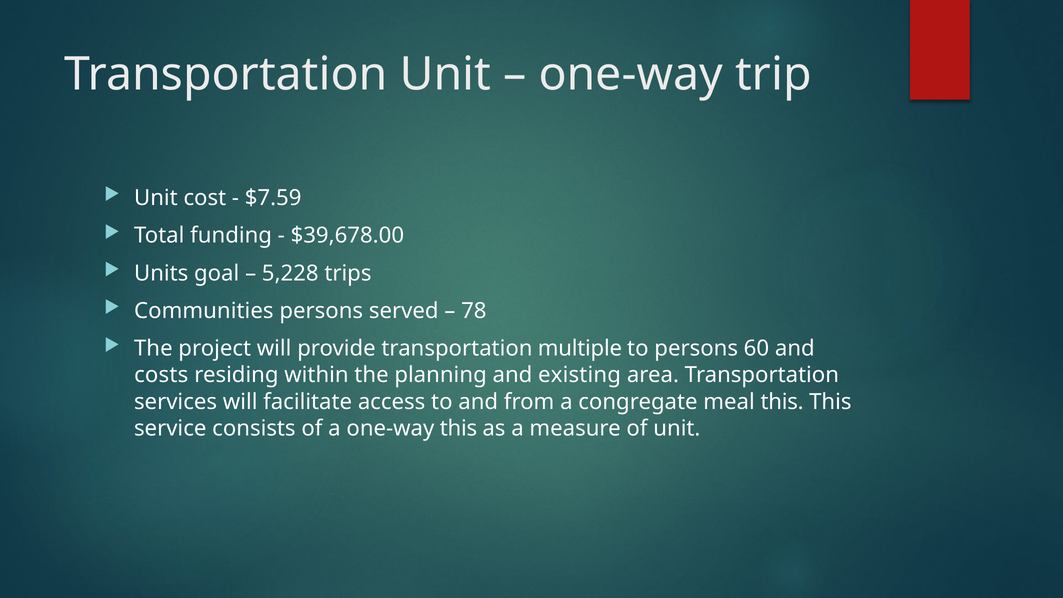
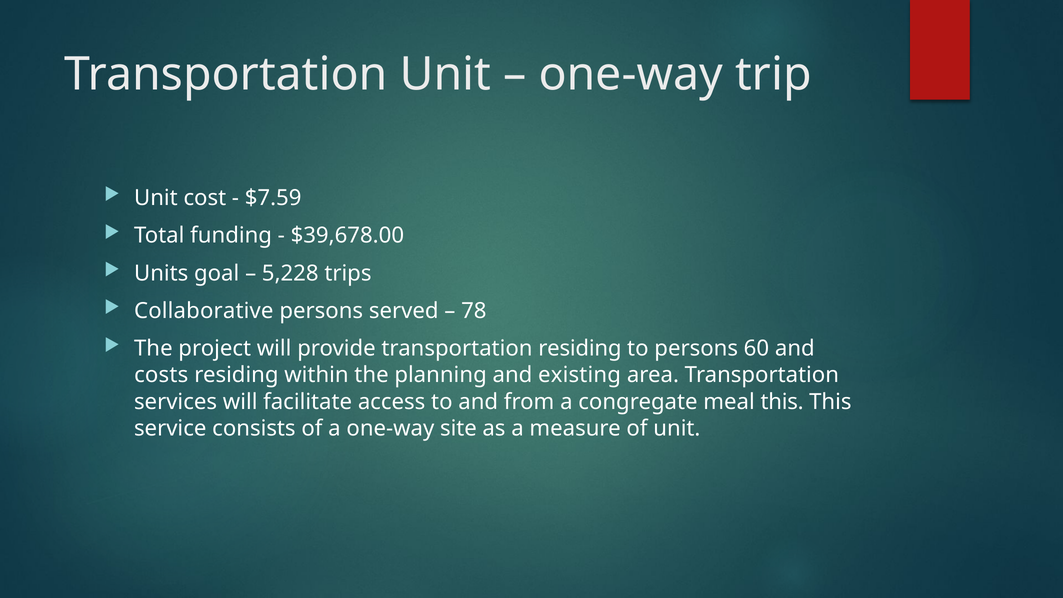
Communities: Communities -> Collaborative (204, 311)
transportation multiple: multiple -> residing (580, 348)
one-way this: this -> site (458, 428)
